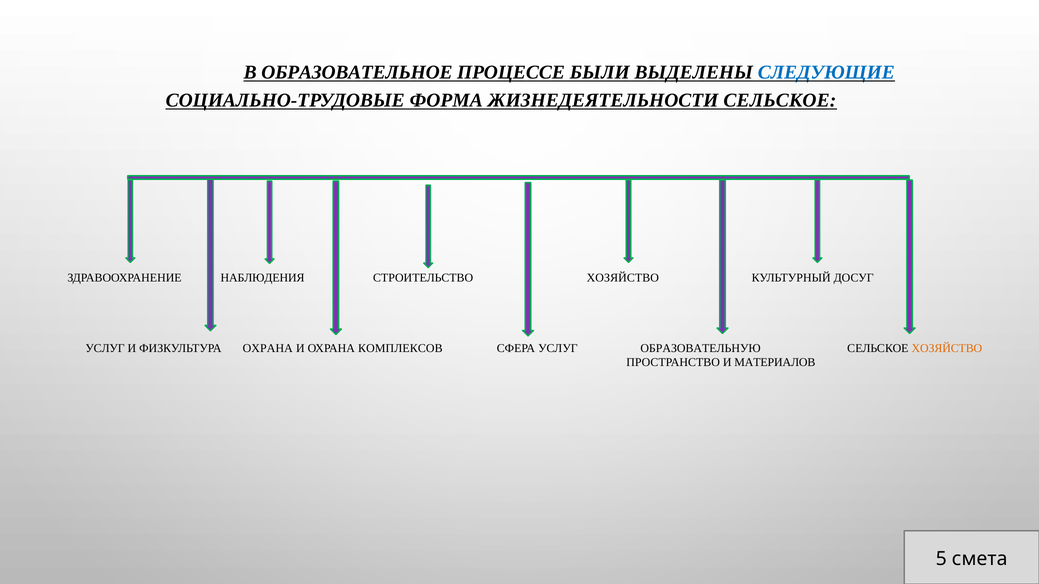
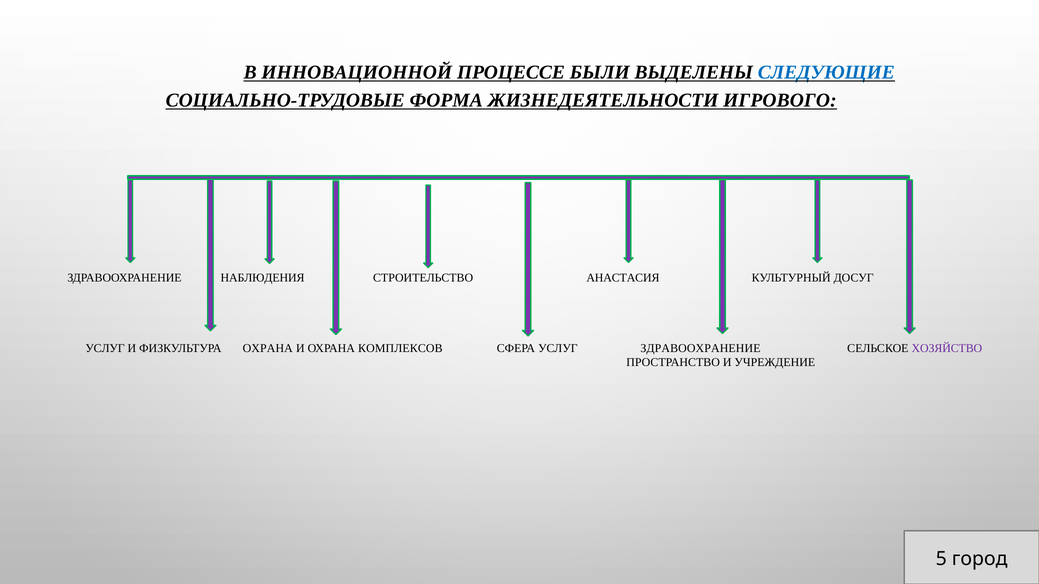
ОБРАЗОВАТЕЛЬНОЕ: ОБРАЗОВАТЕЛЬНОЕ -> ИННОВАЦИОННОЙ (357, 73)
ЖИЗНЕДЕЯТЕЛЬНОСТИ СЕЛЬСКОЕ: СЕЛЬСКОЕ -> ИГРОВОГО (780, 101)
СТРОИТЕЛЬСТВО ХОЗЯЙСТВО: ХОЗЯЙСТВО -> АНАСТАСИЯ (623, 278)
УСЛУГ ОБРАЗОВАТЕЛЬНУЮ: ОБРАЗОВАТЕЛЬНУЮ -> ЗДРАВООХРАНЕНИЕ (700, 348)
ХОЗЯЙСТВО colour: orange -> purple (947, 348)
МАТЕРИАЛОВ: МАТЕРИАЛОВ -> УЧРЕЖДЕНИЕ (775, 363)
смета: смета -> город (980, 559)
